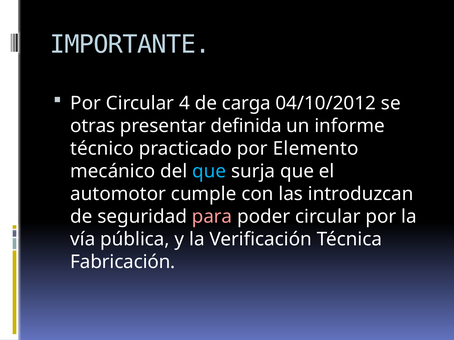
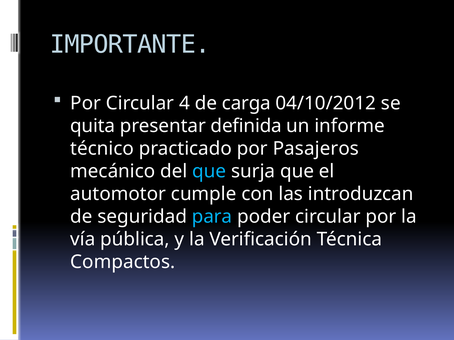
otras: otras -> quita (93, 126)
Elemento: Elemento -> Pasajeros (316, 149)
para colour: pink -> light blue (212, 217)
Fabricación: Fabricación -> Compactos (123, 262)
